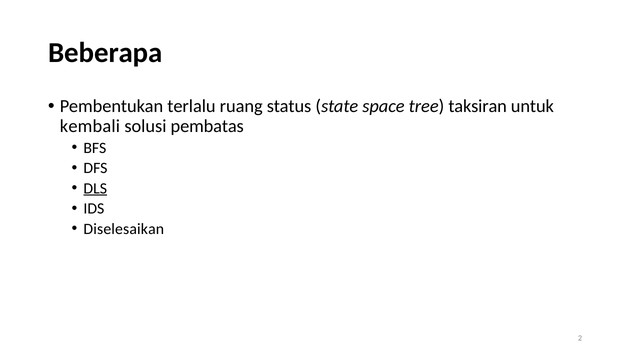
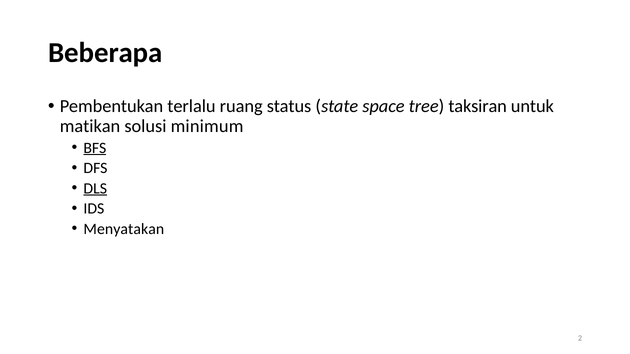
kembali: kembali -> matikan (90, 126)
pembatas: pembatas -> minimum (207, 126)
BFS underline: none -> present (95, 148)
Diselesaikan: Diselesaikan -> Menyatakan (124, 229)
